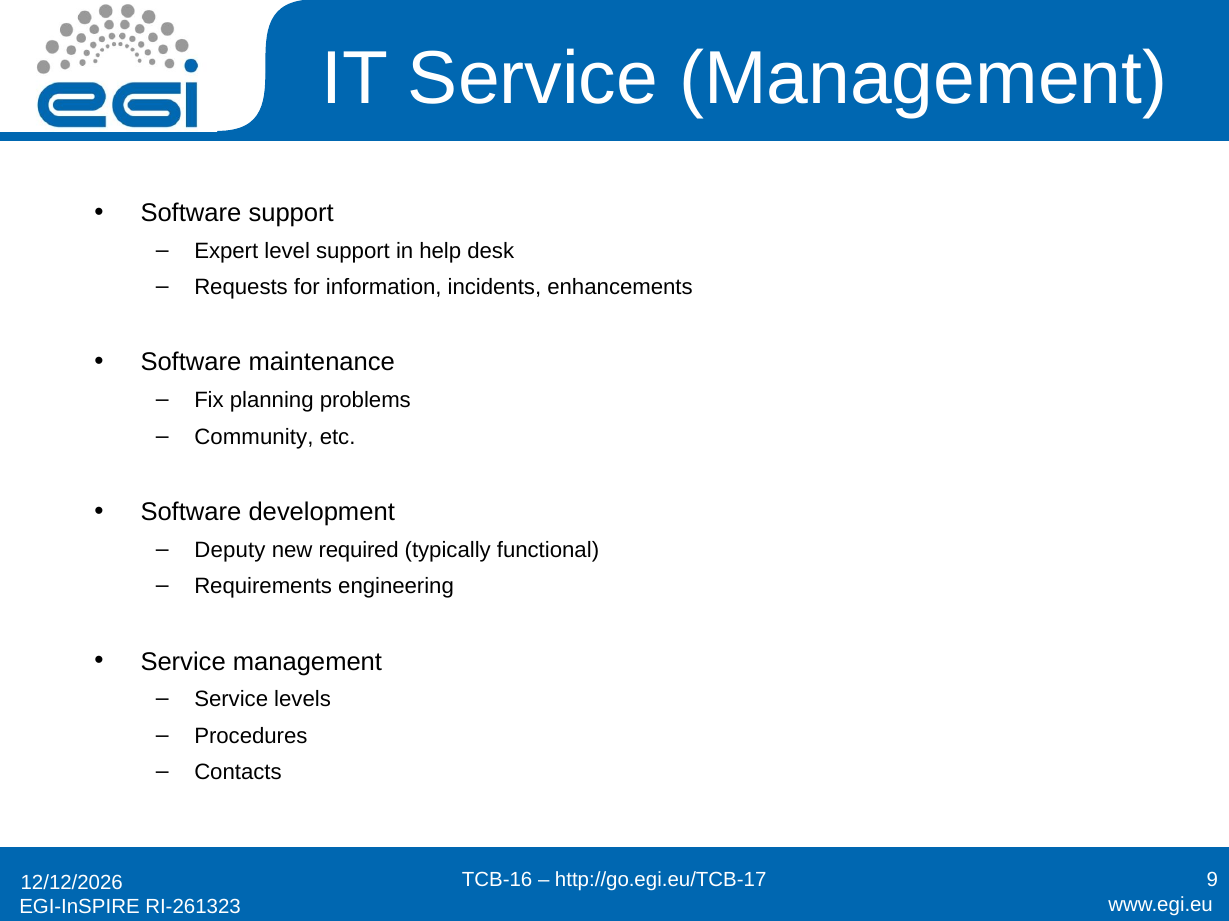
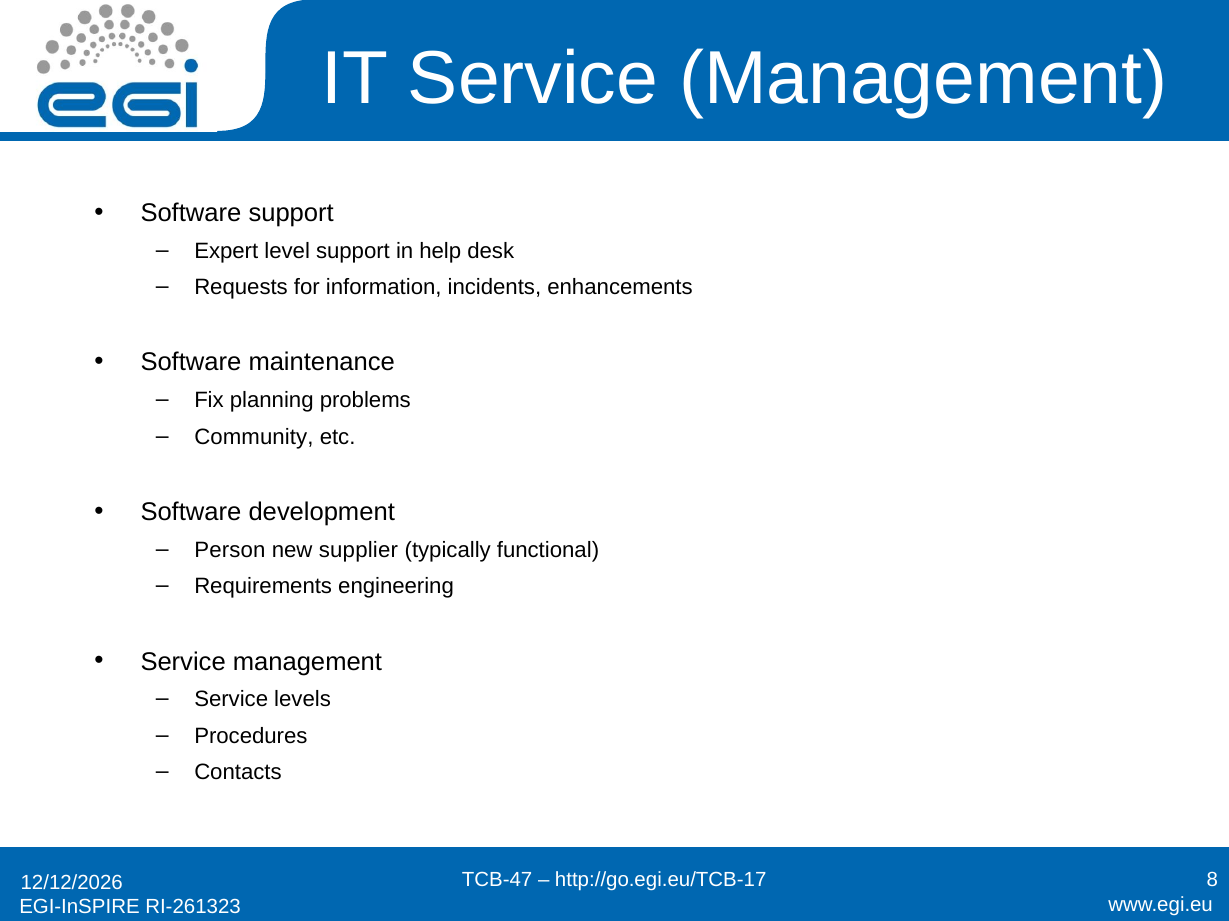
Deputy: Deputy -> Person (230, 551)
required: required -> supplier (358, 551)
TCB-16: TCB-16 -> TCB-47 (497, 880)
9: 9 -> 8 (1212, 880)
